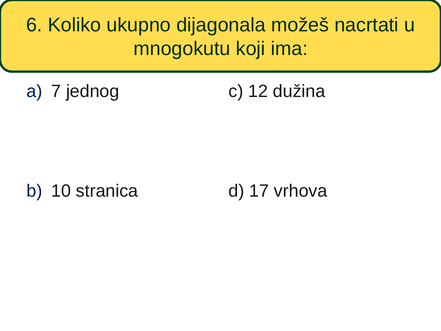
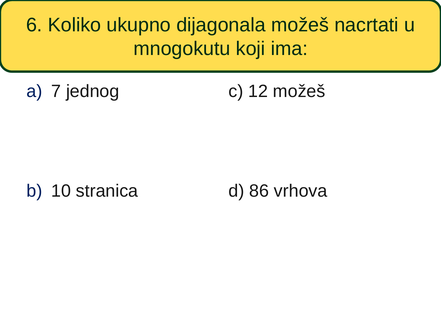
12 dužina: dužina -> možeš (299, 91)
17: 17 -> 86 (259, 191)
